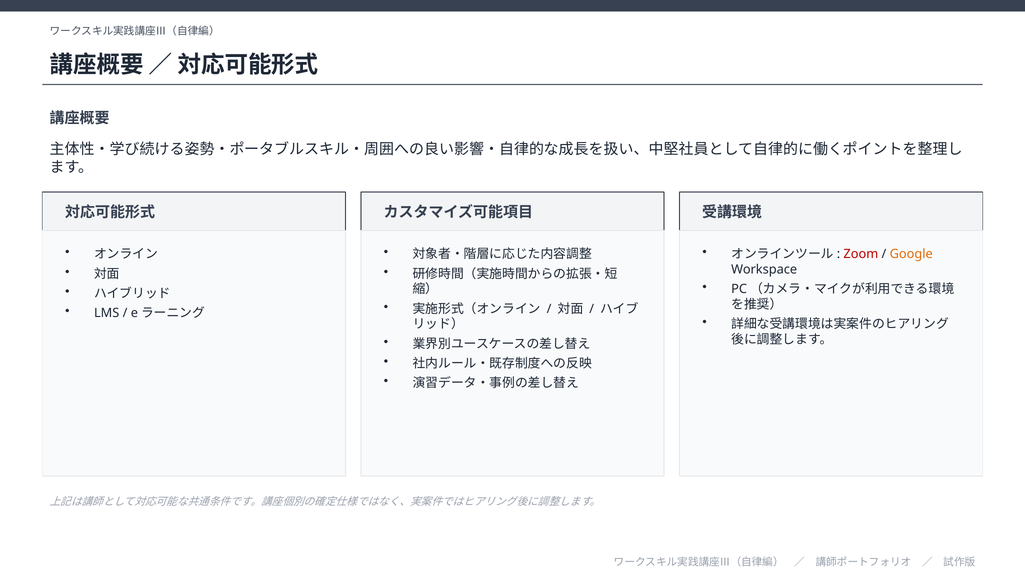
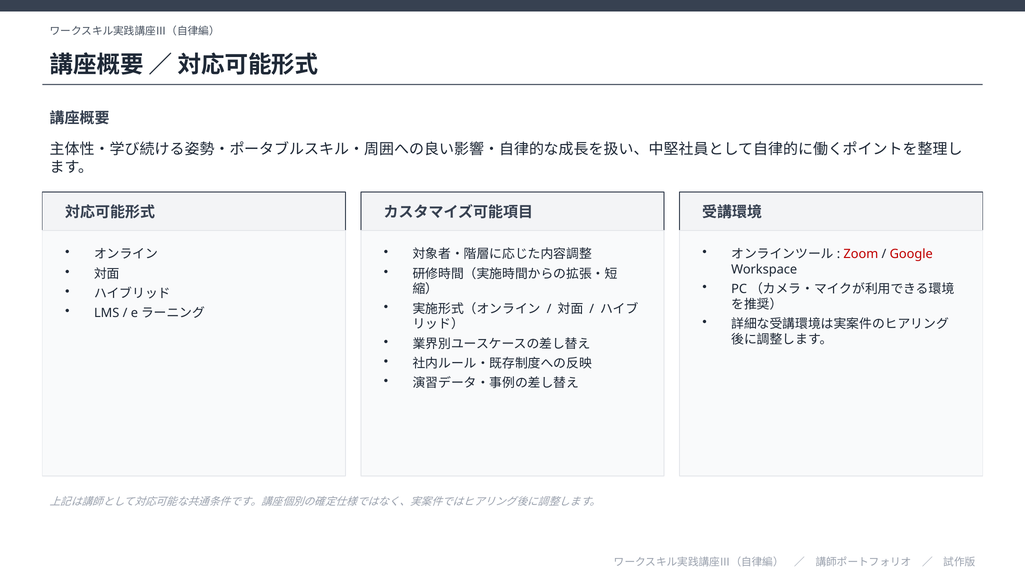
Google colour: orange -> red (911, 255)
